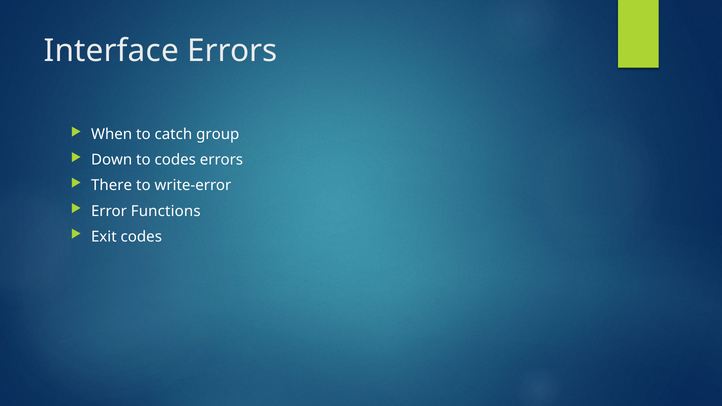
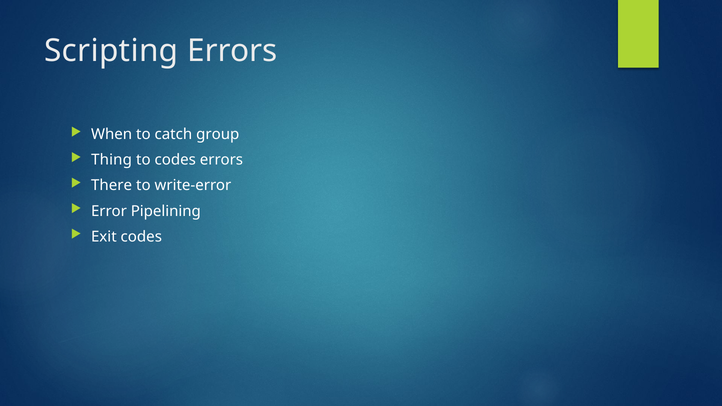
Interface: Interface -> Scripting (111, 51)
Down: Down -> Thing (112, 160)
Functions: Functions -> Pipelining (166, 211)
